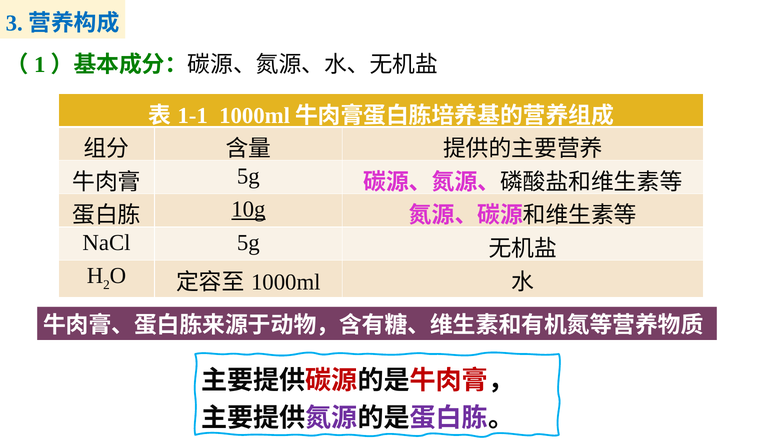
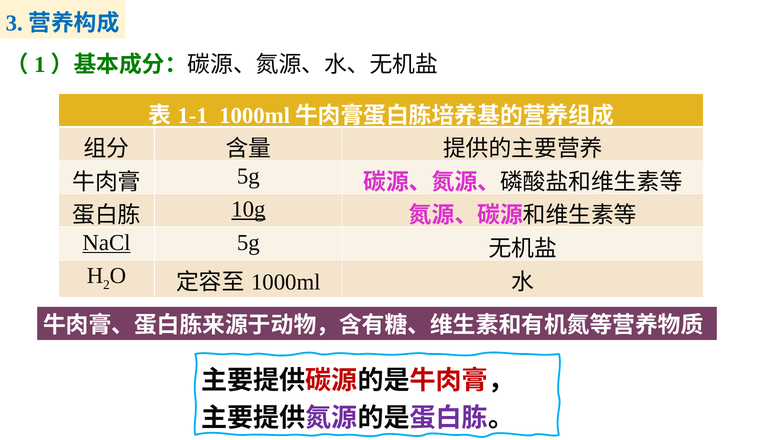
NaCl underline: none -> present (106, 243)
